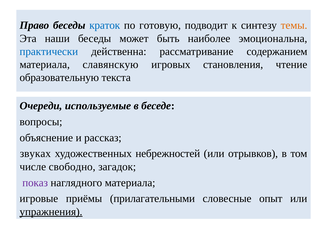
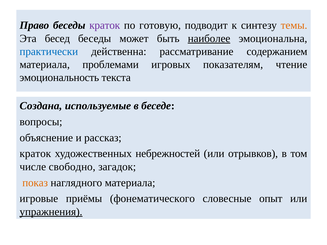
краток colour: blue -> purple (105, 25)
наши: наши -> бесед (57, 38)
наиболее underline: none -> present (209, 38)
славянскую: славянскую -> проблемами (111, 65)
становления: становления -> показателям (233, 65)
образовательную: образовательную -> эмоциональность (59, 78)
Очереди: Очереди -> Создана (41, 106)
звуках: звуках -> краток (35, 154)
показ colour: purple -> orange (35, 183)
прилагательными: прилагательными -> фонематического (152, 199)
